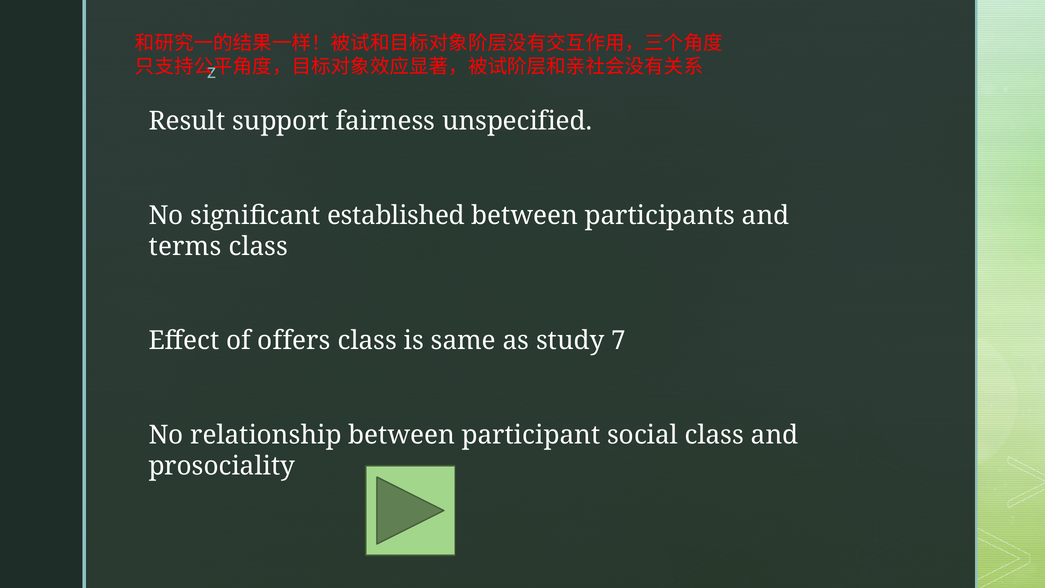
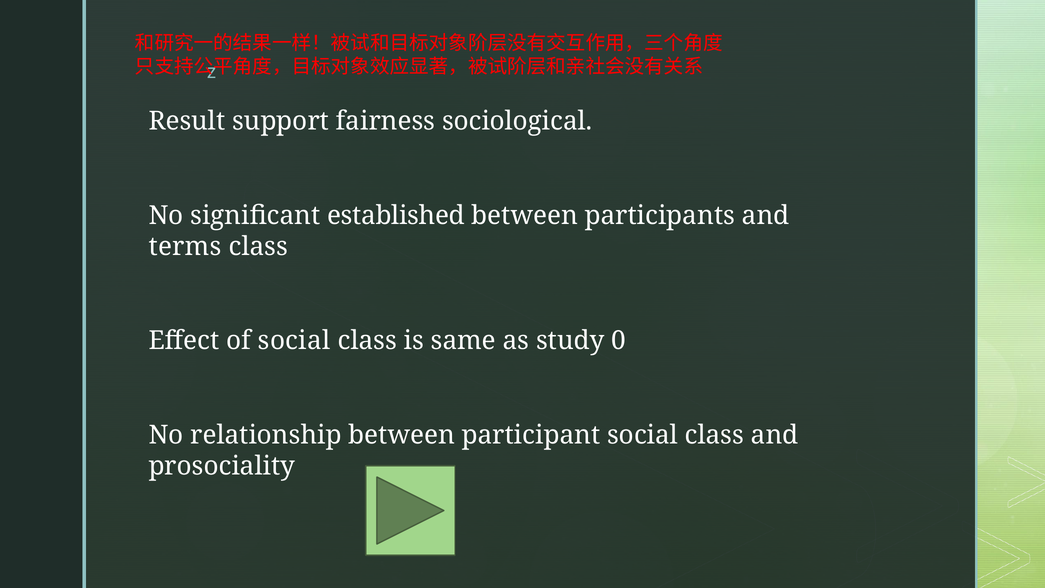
unspecified: unspecified -> sociological (517, 121)
of offers: offers -> social (294, 341)
7: 7 -> 0 (619, 341)
